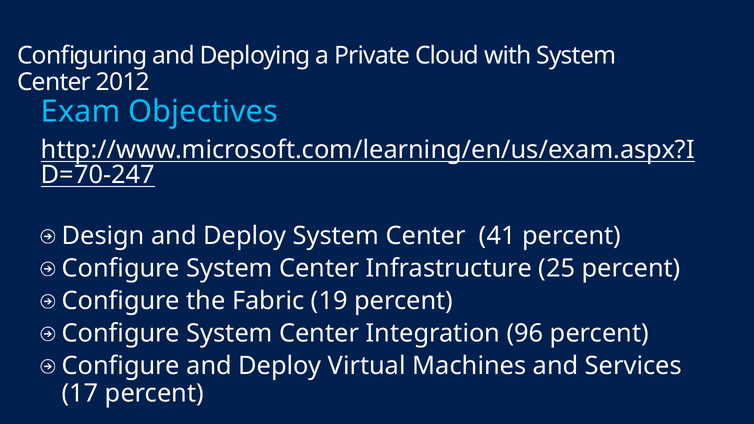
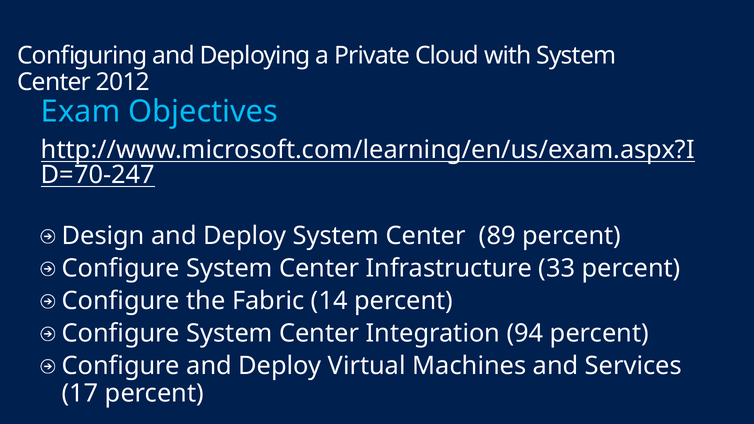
41: 41 -> 89 (497, 236)
25: 25 -> 33 (557, 268)
19: 19 -> 14 (329, 301)
96: 96 -> 94 (525, 333)
